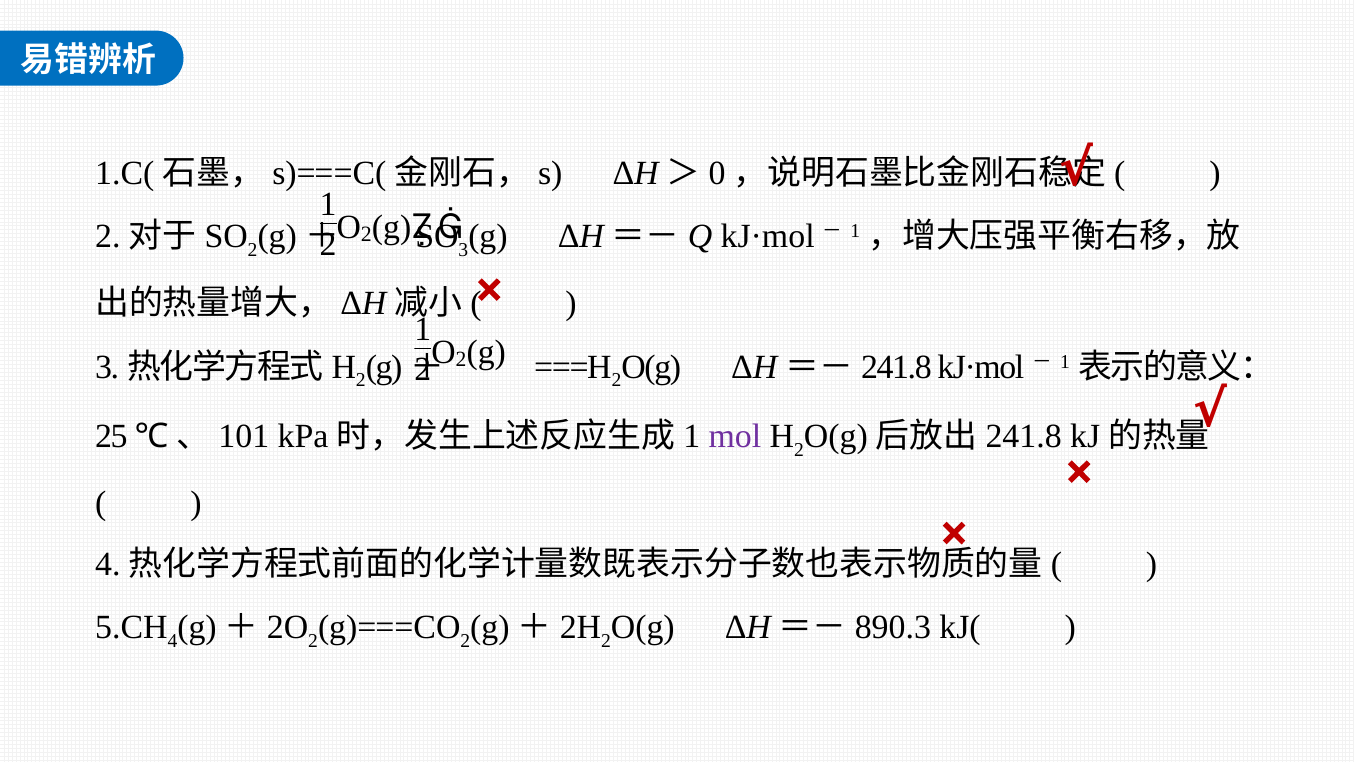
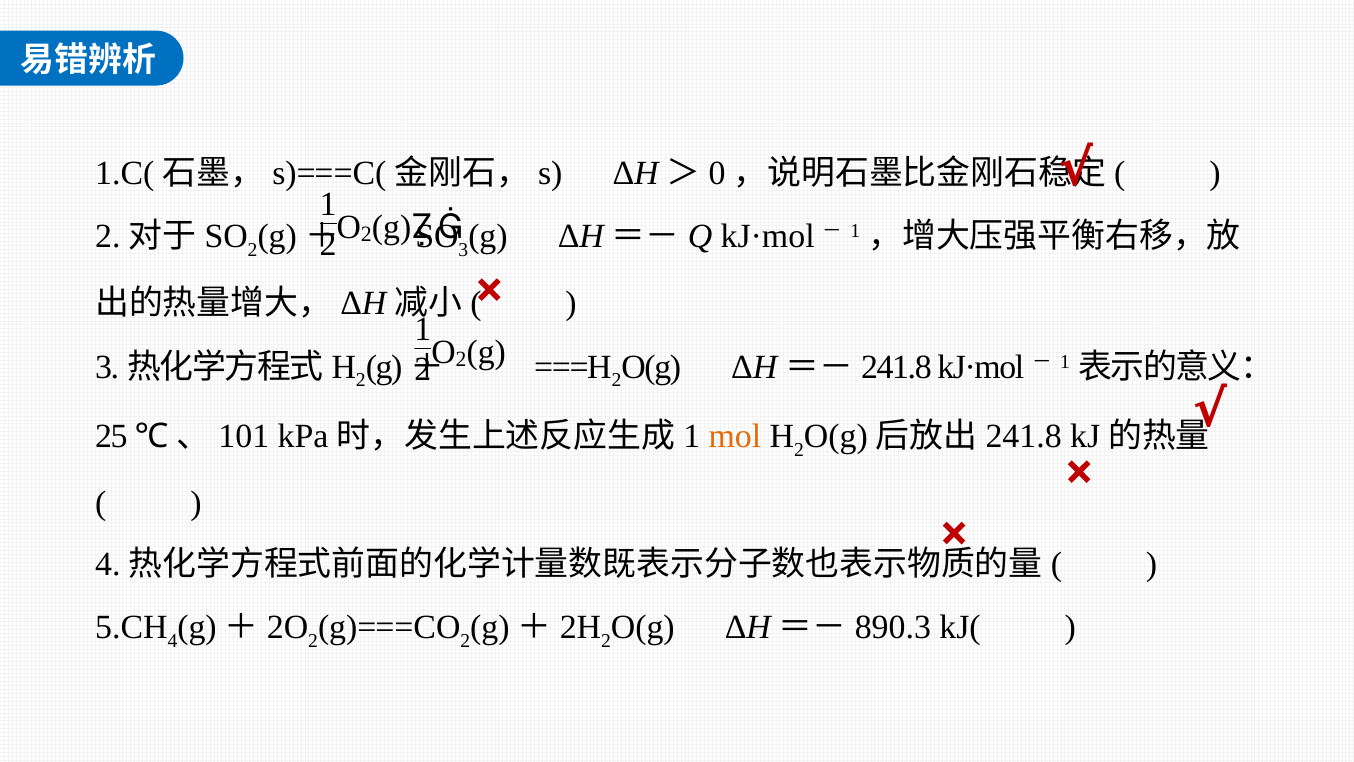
mol colour: purple -> orange (735, 436)
